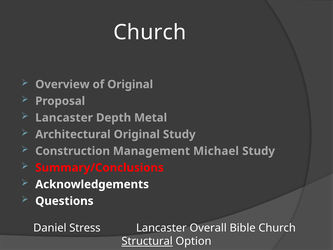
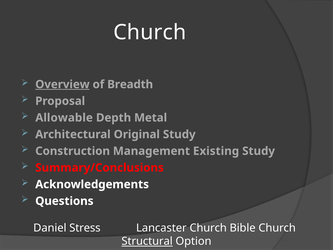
Overview underline: none -> present (62, 84)
of Original: Original -> Breadth (130, 84)
Lancaster: Lancaster -> Allowable (64, 118)
Michael: Michael -> Existing (216, 151)
Lancaster Overall: Overall -> Church (208, 228)
